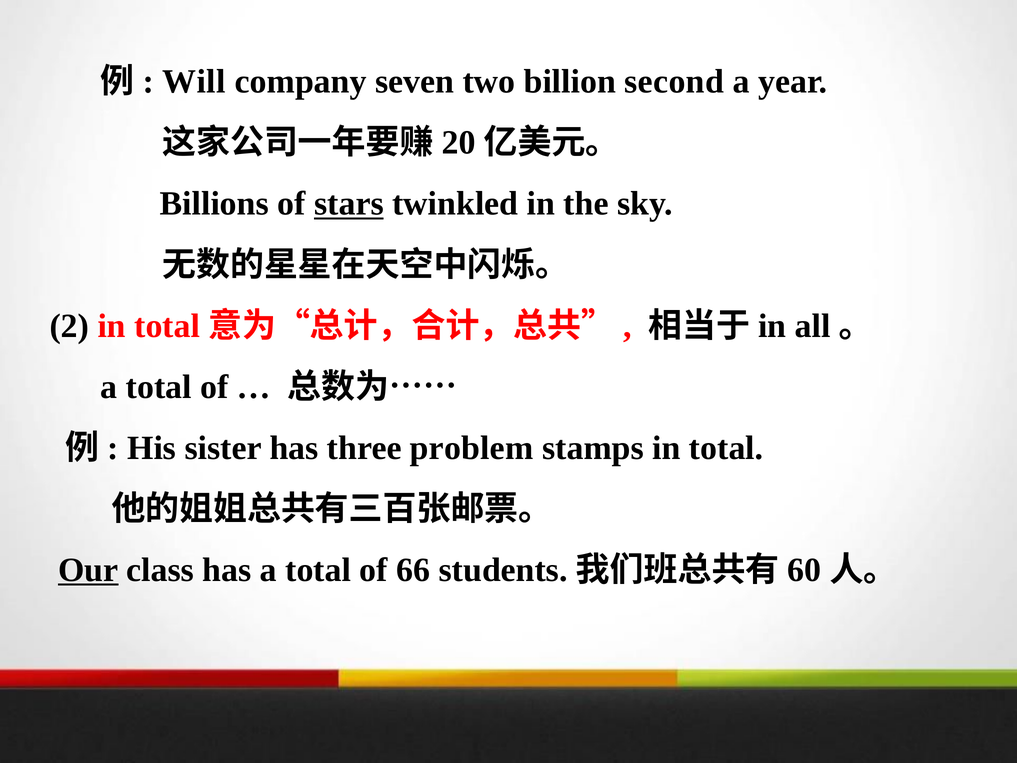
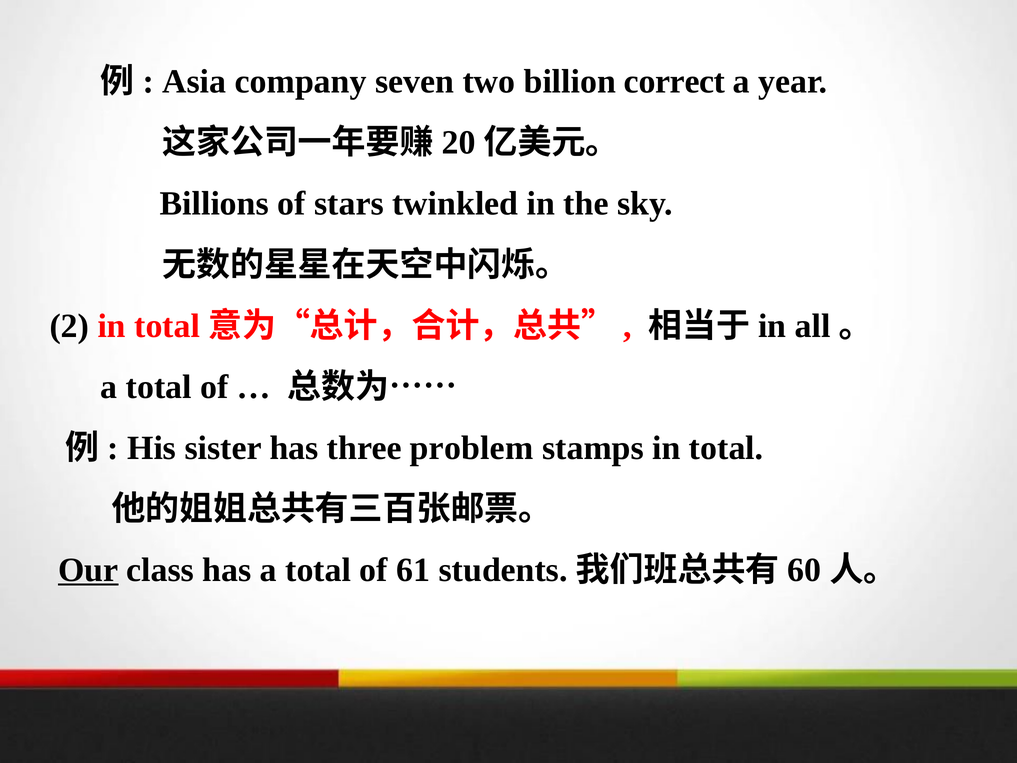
Will: Will -> Asia (194, 82)
second: second -> correct (675, 82)
stars underline: present -> none (349, 204)
66: 66 -> 61 (413, 570)
